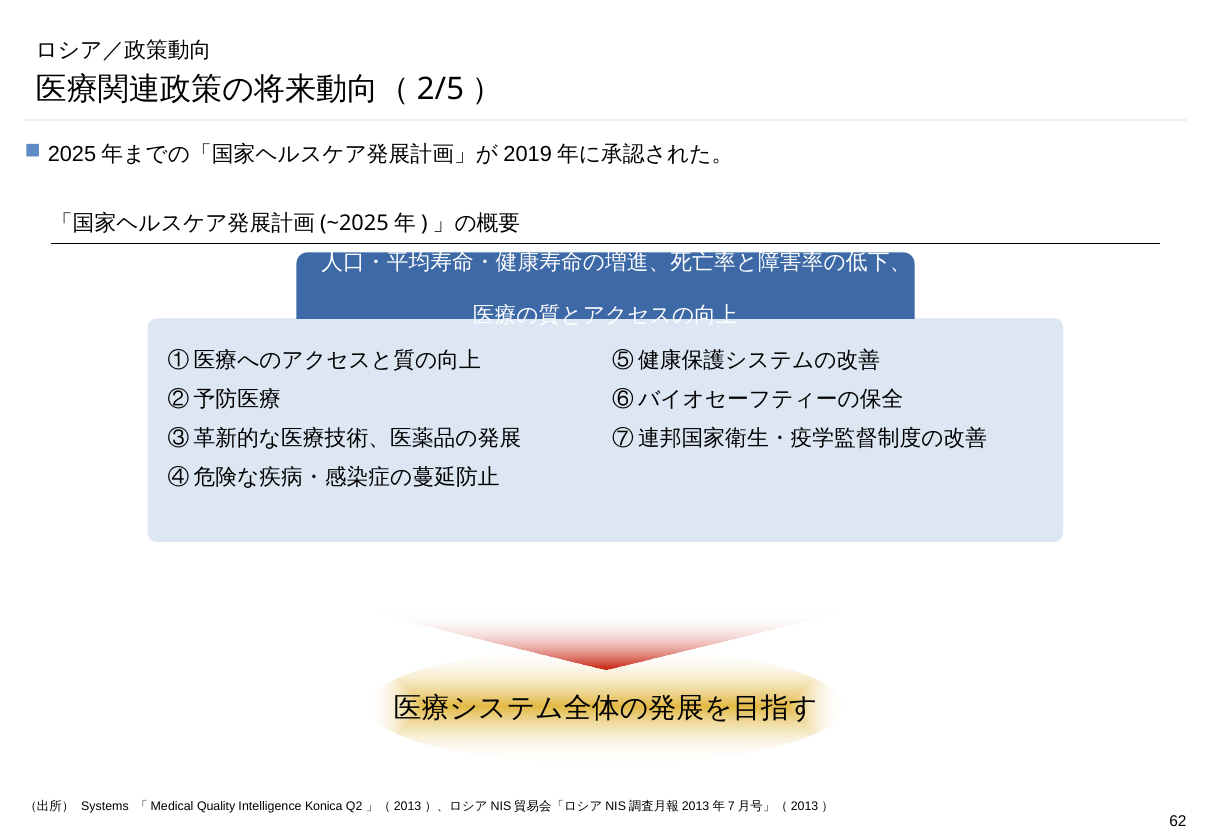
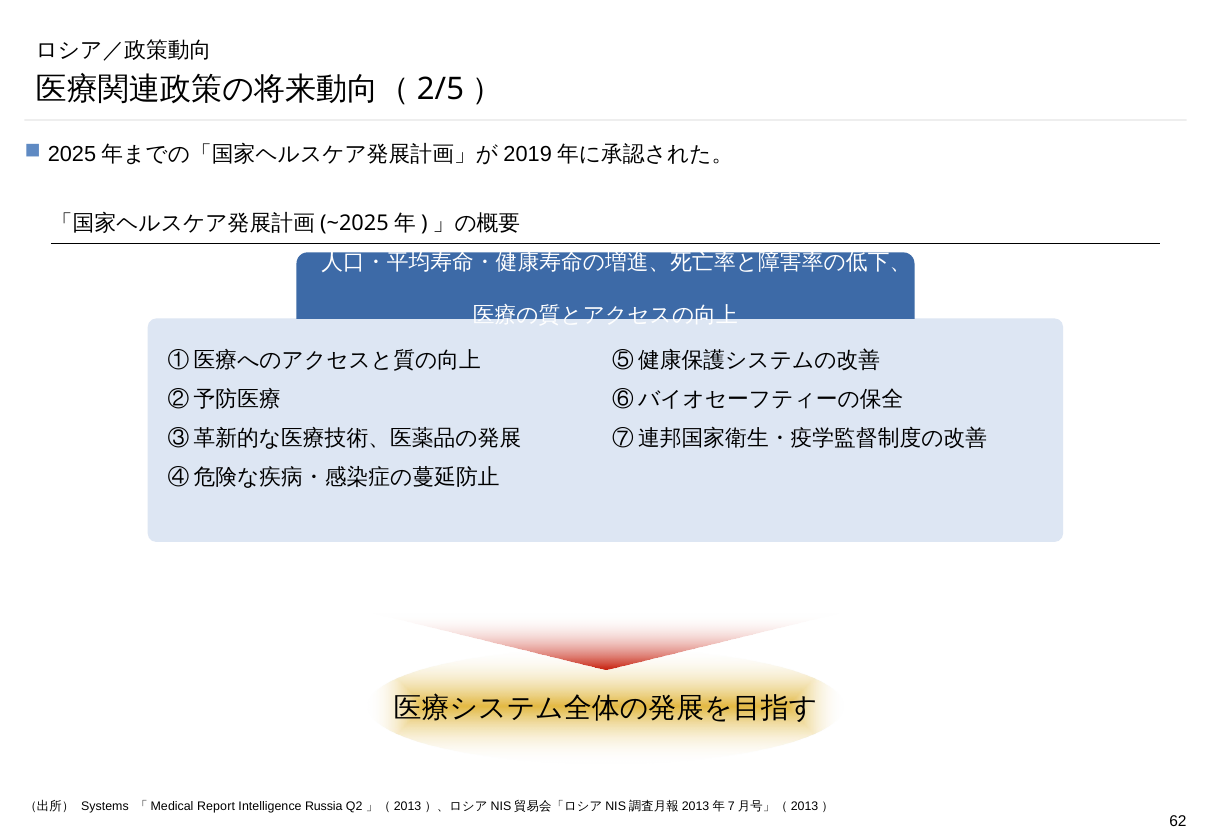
Quality: Quality -> Report (216, 806)
Konica: Konica -> Russia (324, 806)
